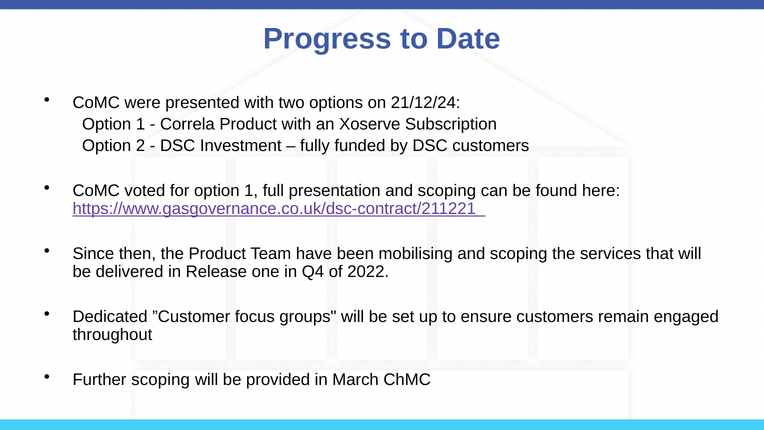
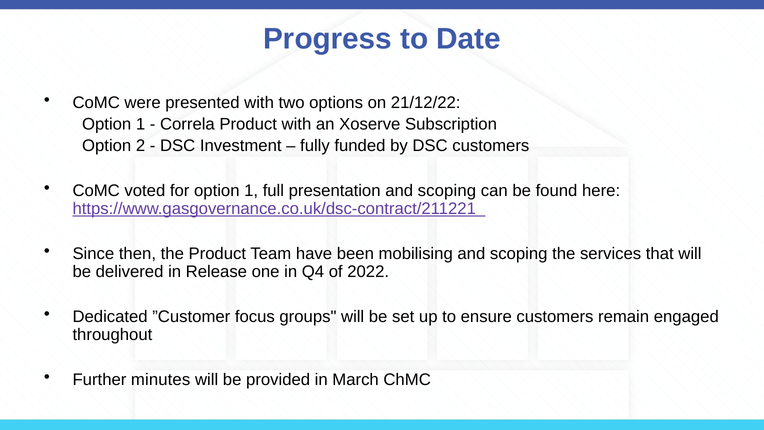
21/12/24: 21/12/24 -> 21/12/22 (426, 103)
Further scoping: scoping -> minutes (161, 380)
